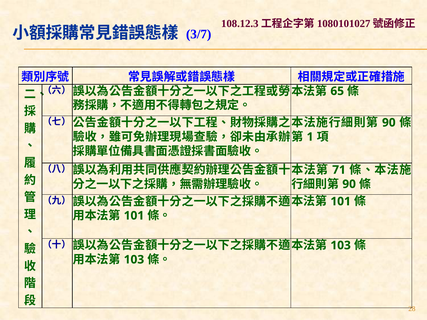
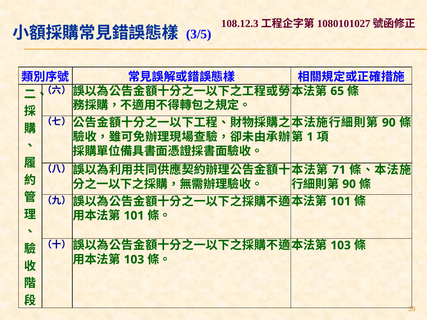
3/7: 3/7 -> 3/5 (199, 34)
